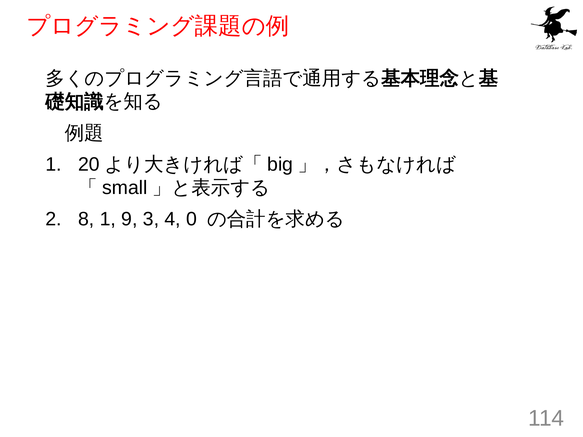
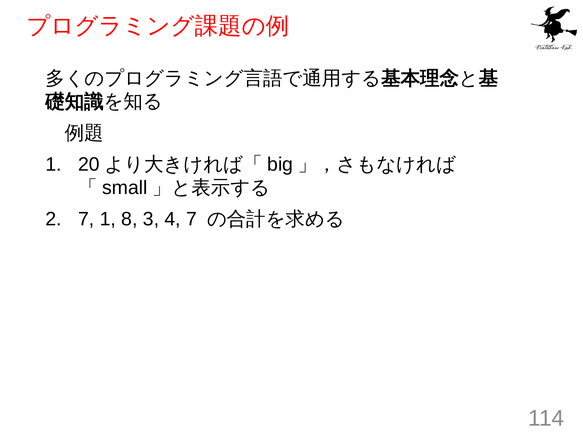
2 8: 8 -> 7 (86, 219)
9: 9 -> 8 (129, 219)
4 0: 0 -> 7 (191, 219)
